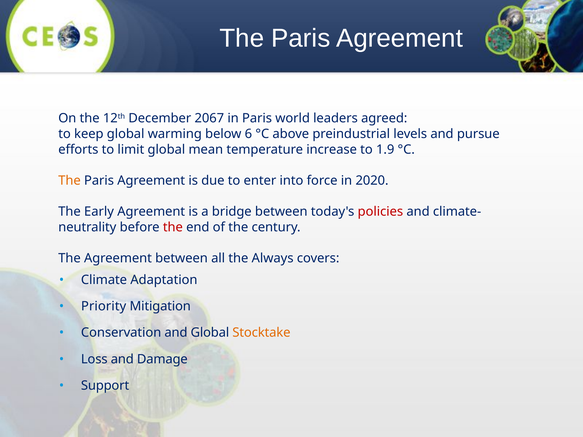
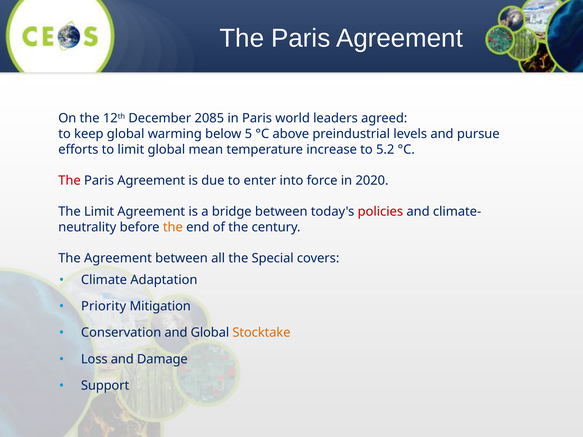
2067: 2067 -> 2085 (209, 118)
6: 6 -> 5 (248, 134)
1.9: 1.9 -> 5.2 (385, 150)
The colour: orange -> red (70, 181)
The Early: Early -> Limit (99, 212)
the colour: red -> orange (173, 227)
Always: Always -> Special (273, 258)
